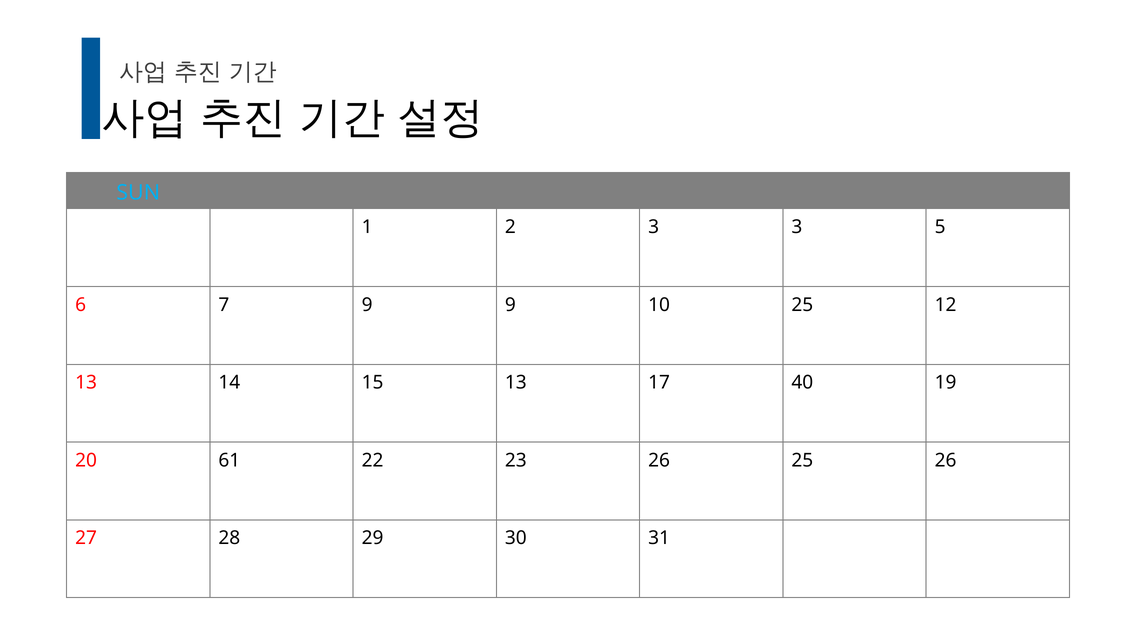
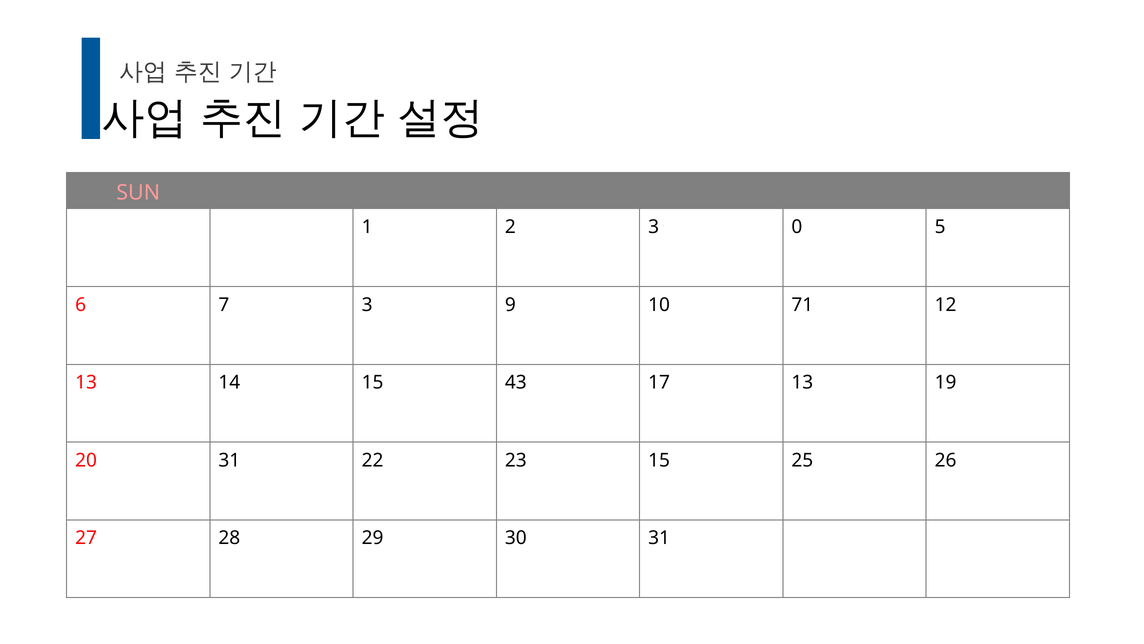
SUN colour: light blue -> pink (138, 192)
3 3: 3 -> 0 (797, 227)
7 9: 9 -> 3 (367, 305)
10 25: 25 -> 71 (802, 305)
15 13: 13 -> 43 (516, 382)
17 40: 40 -> 13 (802, 382)
20 61: 61 -> 31 (229, 460)
23 26: 26 -> 15 (659, 460)
